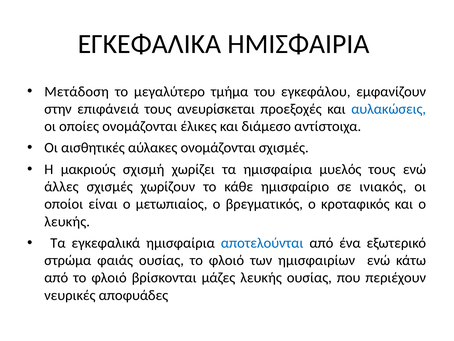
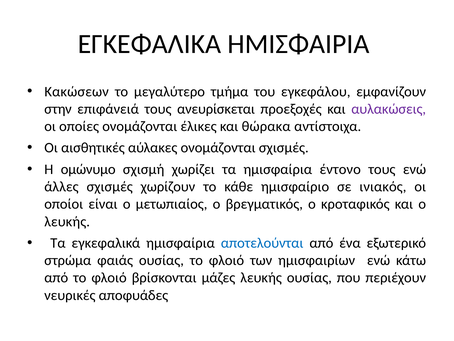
Μετάδοση: Μετάδοση -> Κακώσεων (77, 91)
αυλακώσεις colour: blue -> purple (389, 109)
διάμεσο: διάμεσο -> θώρακα (266, 126)
μακριούς: μακριούς -> ομώνυμο (88, 169)
μυελός: μυελός -> έντονο (340, 169)
